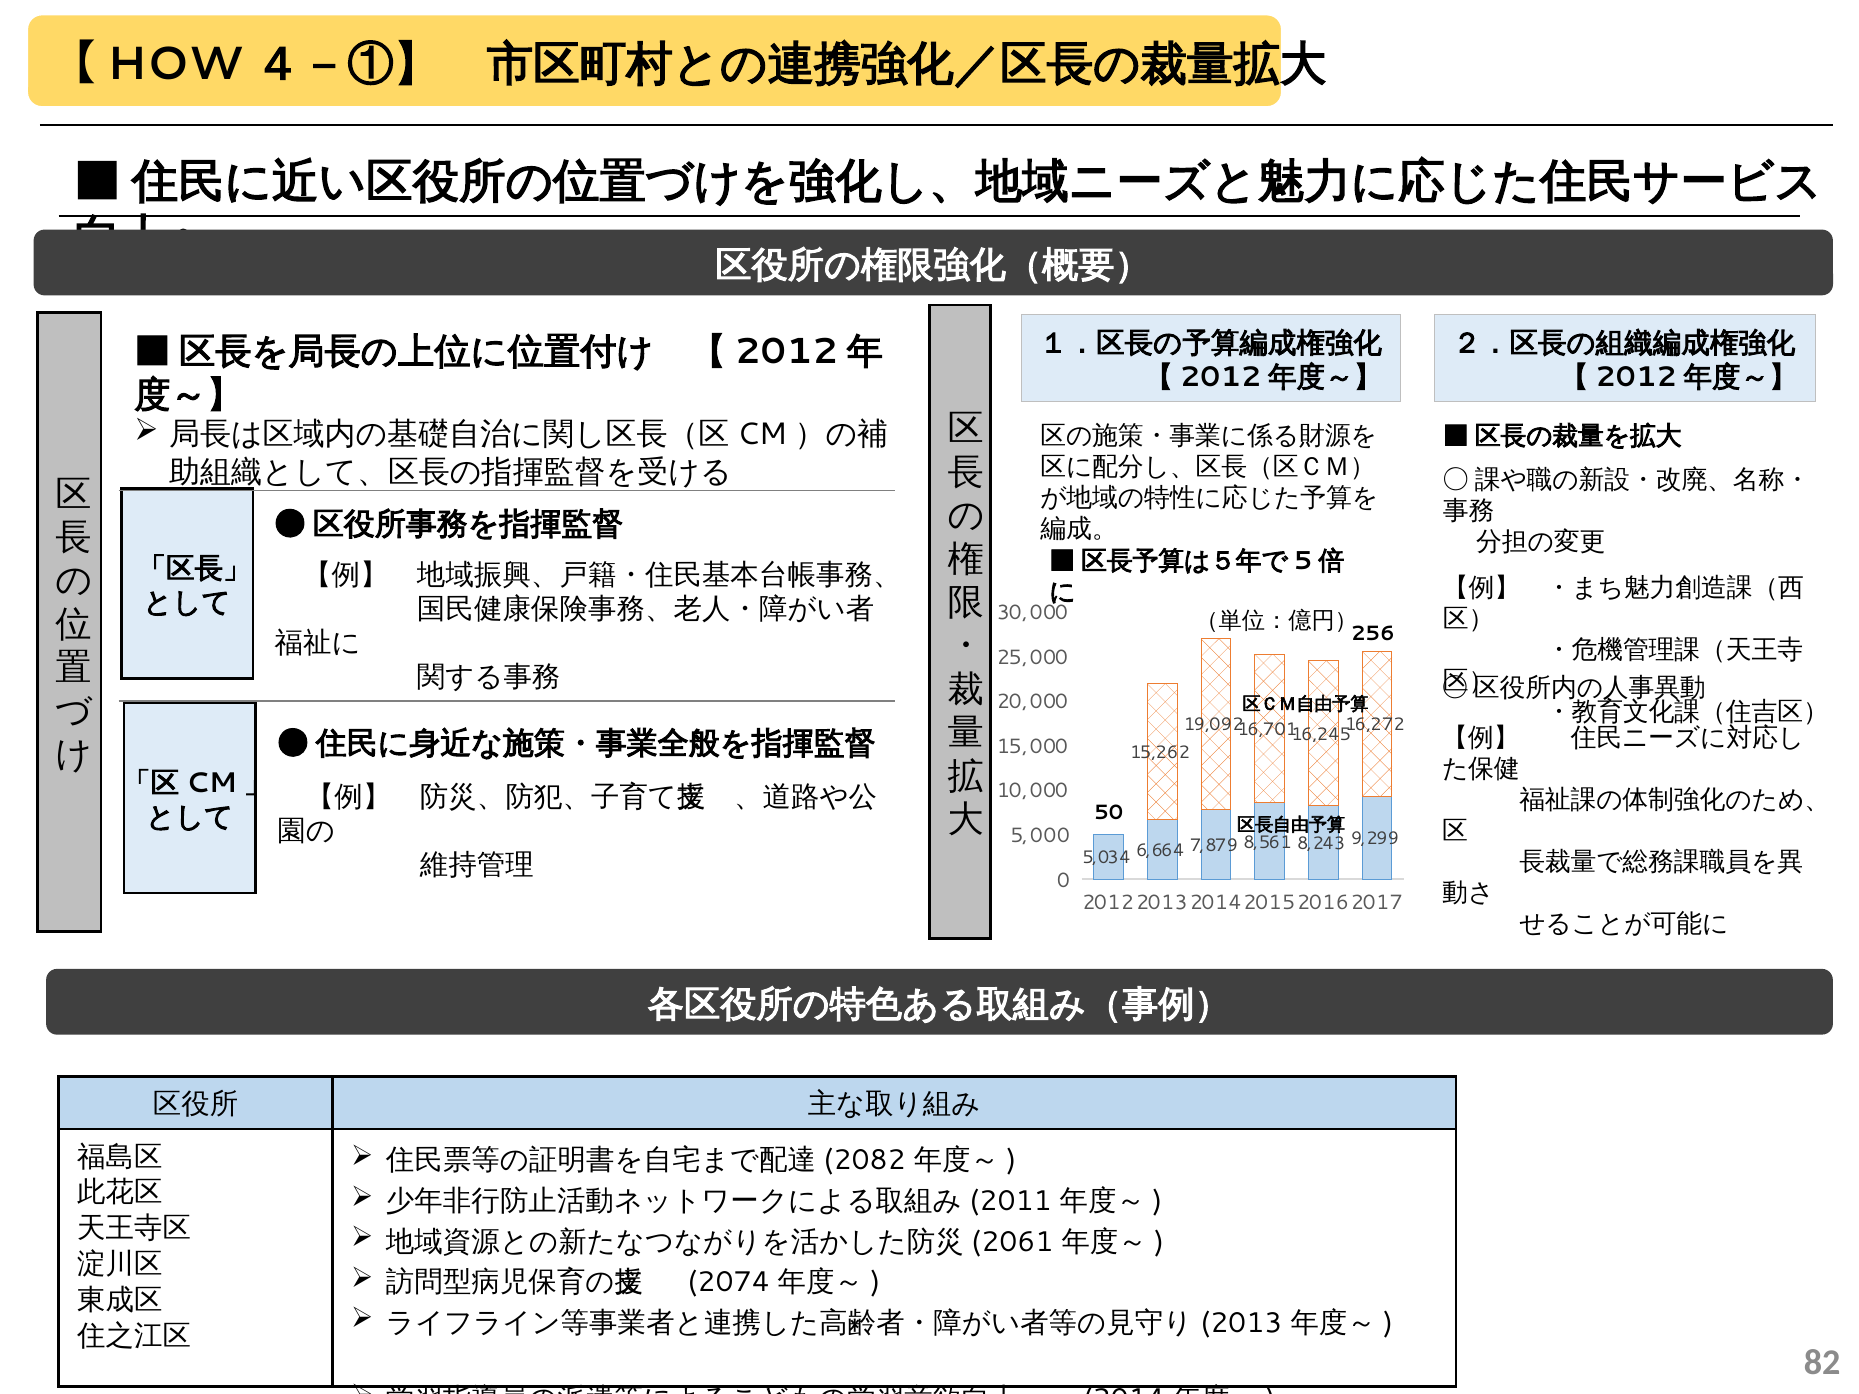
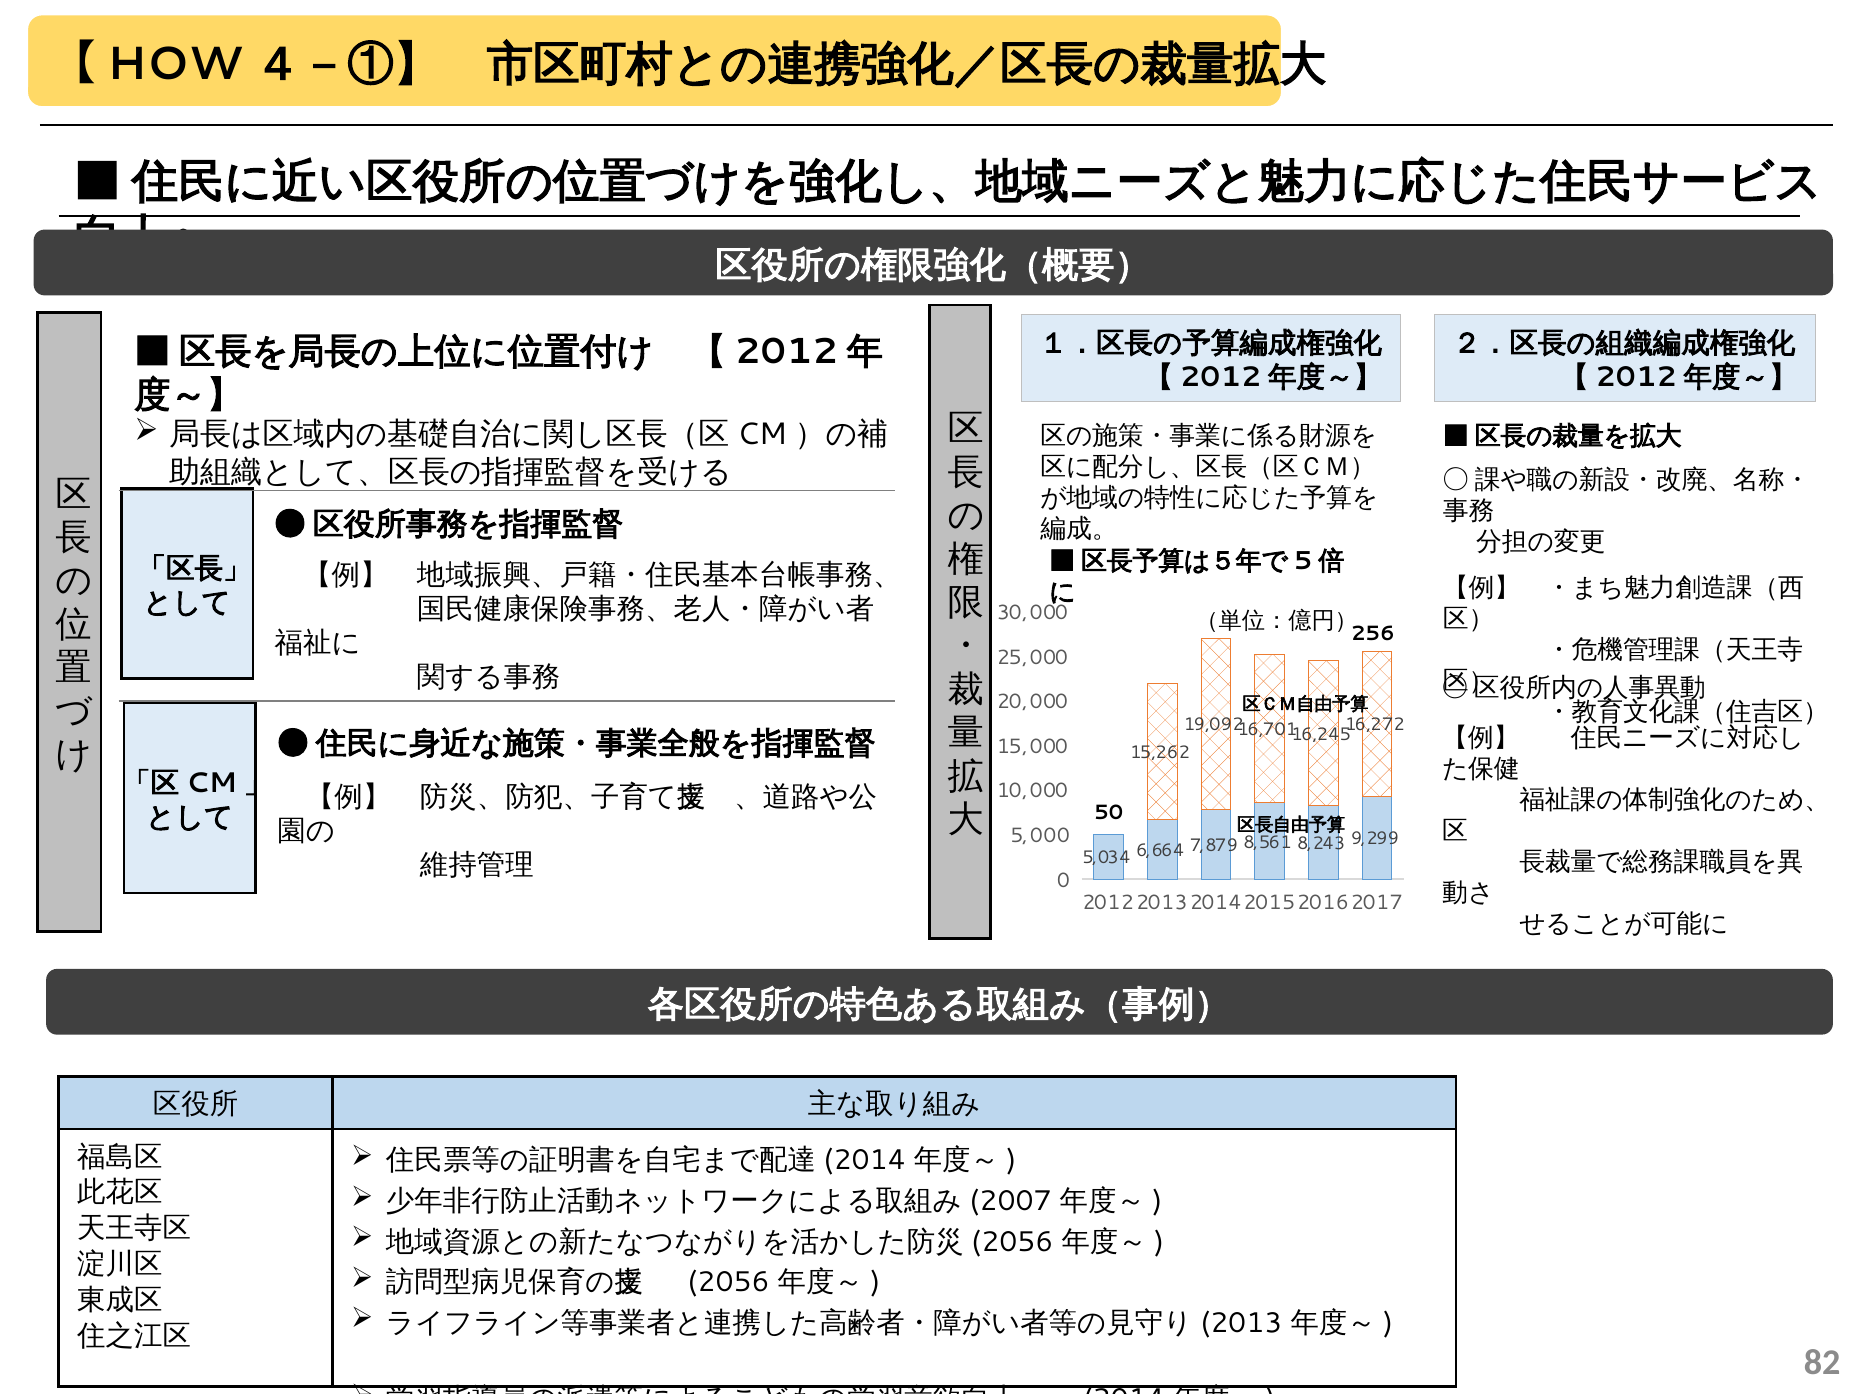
2082: 2082 -> 2014 (864, 1161)
2011: 2011 -> 2007 (1010, 1201)
2061: 2061 -> 2056 (1012, 1242)
2074: 2074 -> 2056 (728, 1282)
